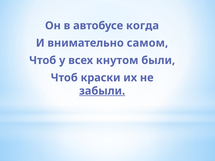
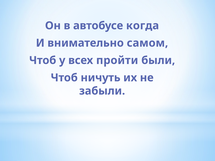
кнутом: кнутом -> пройти (117, 60)
краски: краски -> ничуть (101, 78)
забыли underline: present -> none (102, 91)
